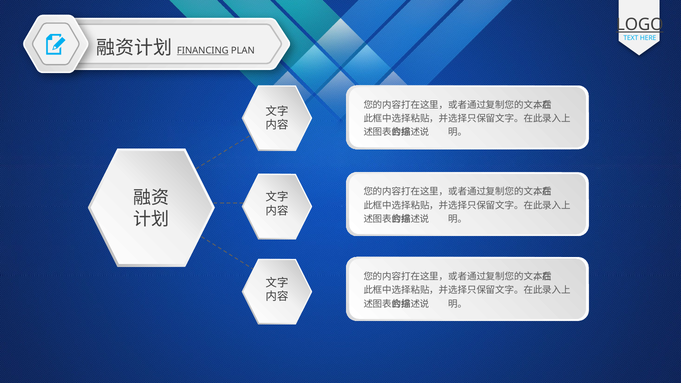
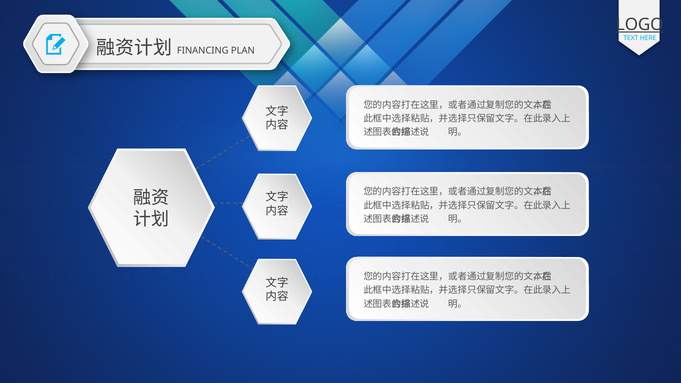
FINANCING underline: present -> none (203, 51)
